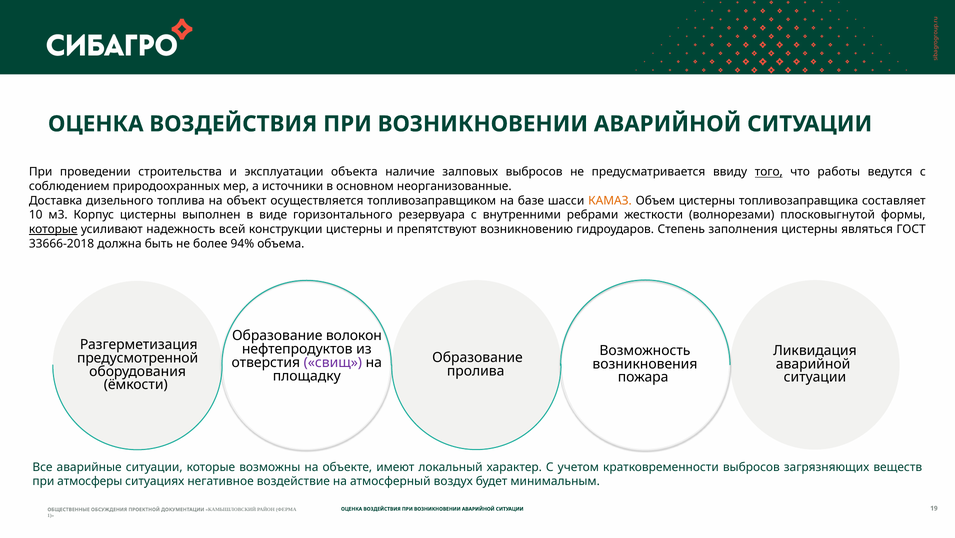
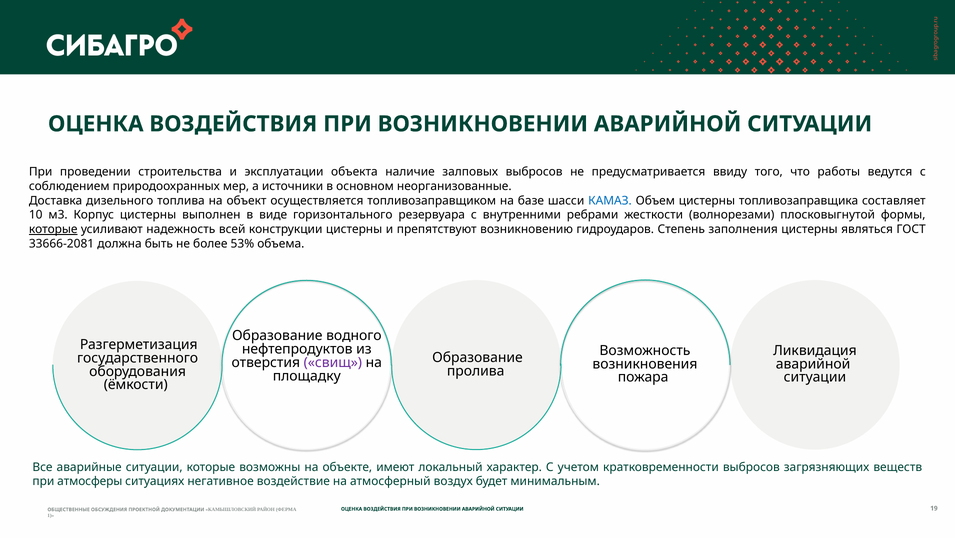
того underline: present -> none (769, 172)
КАМАЗ colour: orange -> blue (610, 200)
33666-2018: 33666-2018 -> 33666-2081 (62, 243)
94%: 94% -> 53% (242, 243)
волокон: волокон -> водного (354, 335)
предусмотренной: предусмотренной -> государственного (138, 358)
